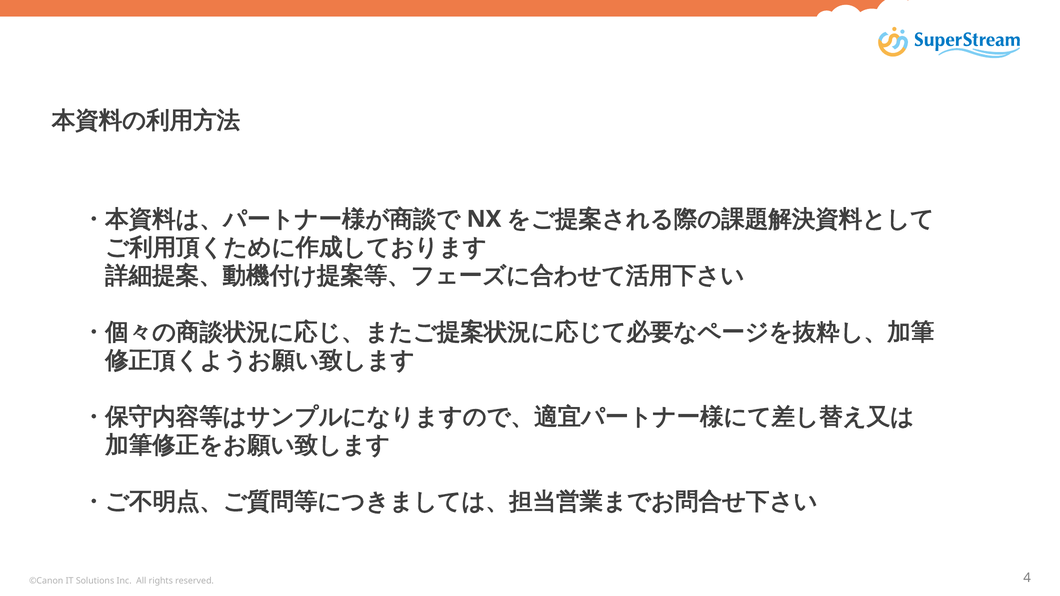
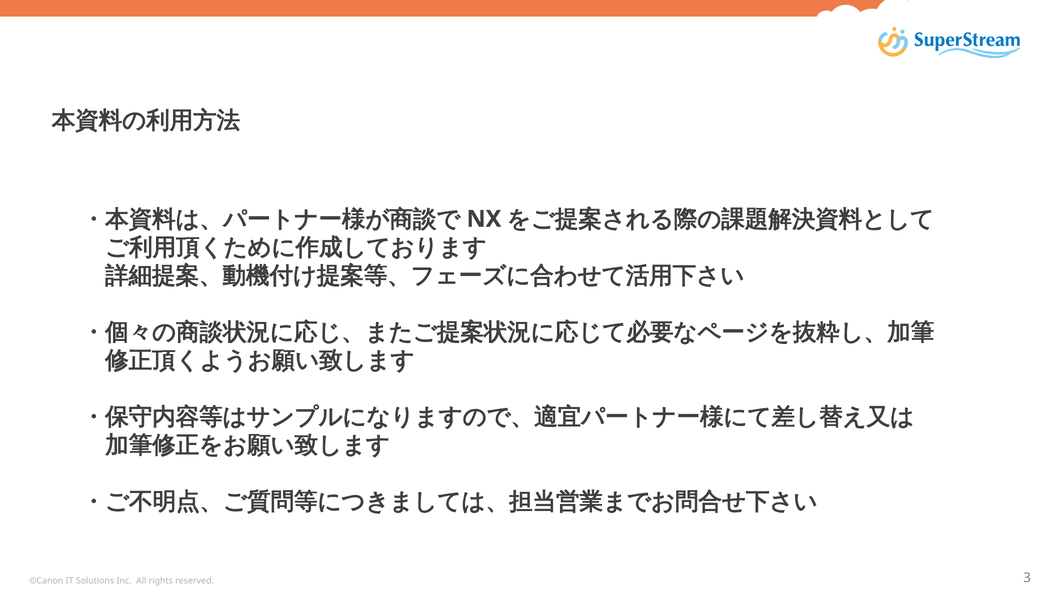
4: 4 -> 3 (1027, 578)
